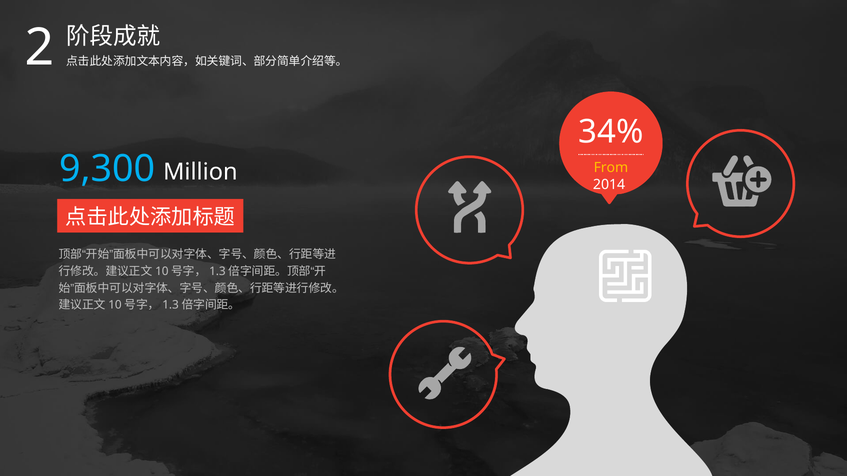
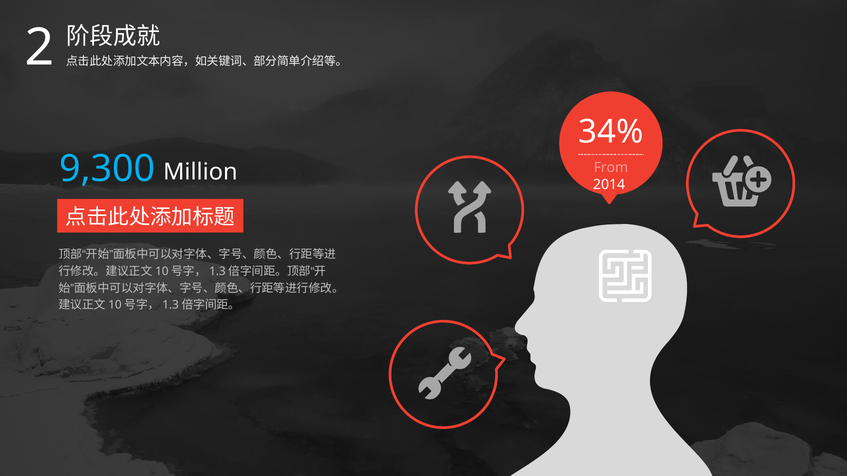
From colour: yellow -> pink (611, 168)
